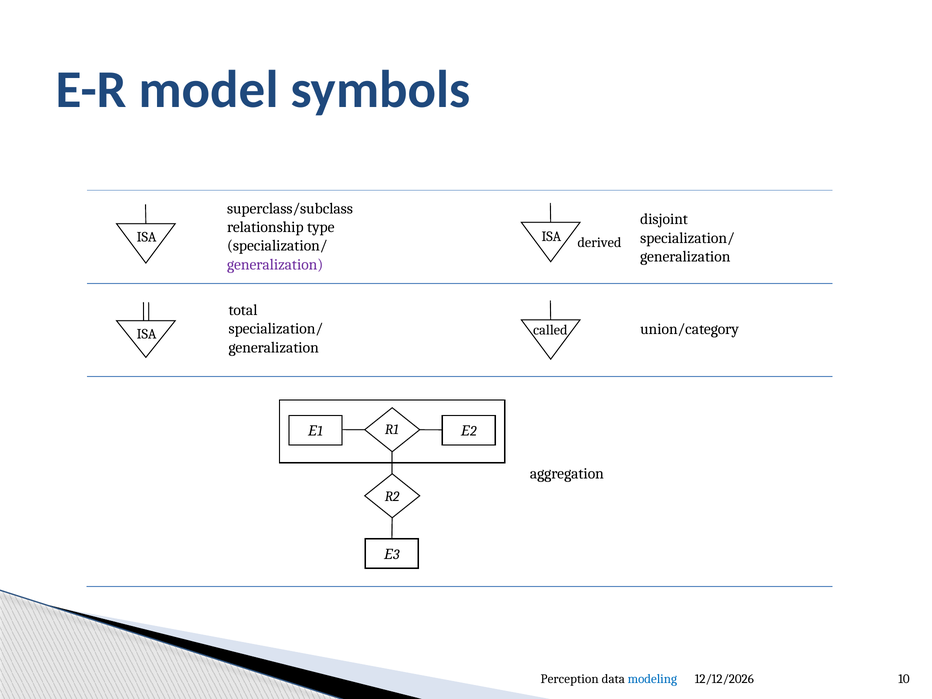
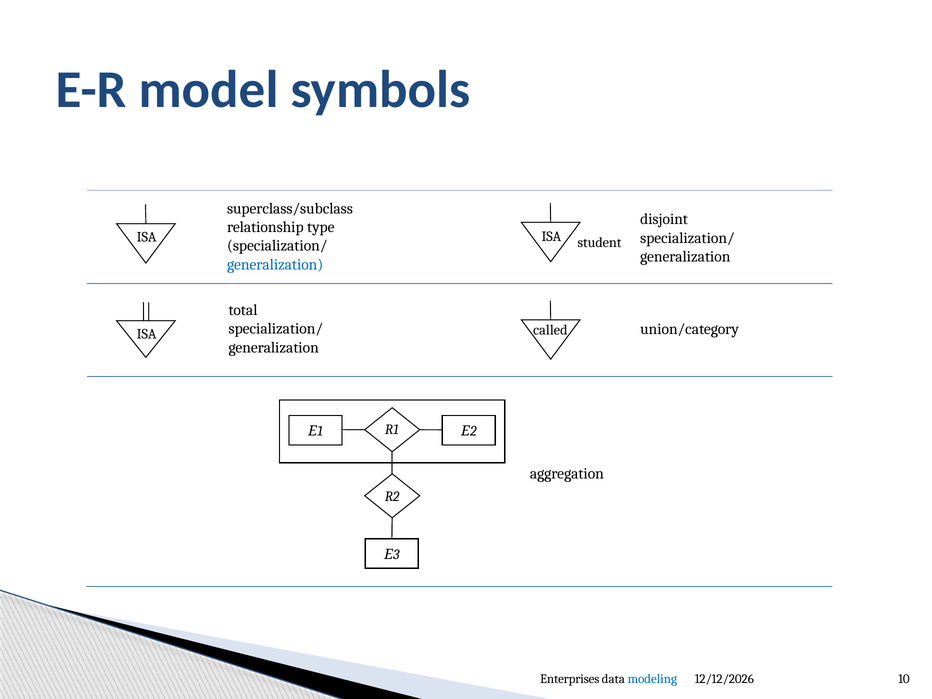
derived: derived -> student (600, 243)
generalization colour: purple -> blue (275, 264)
Perception: Perception -> Enterprises (570, 679)
